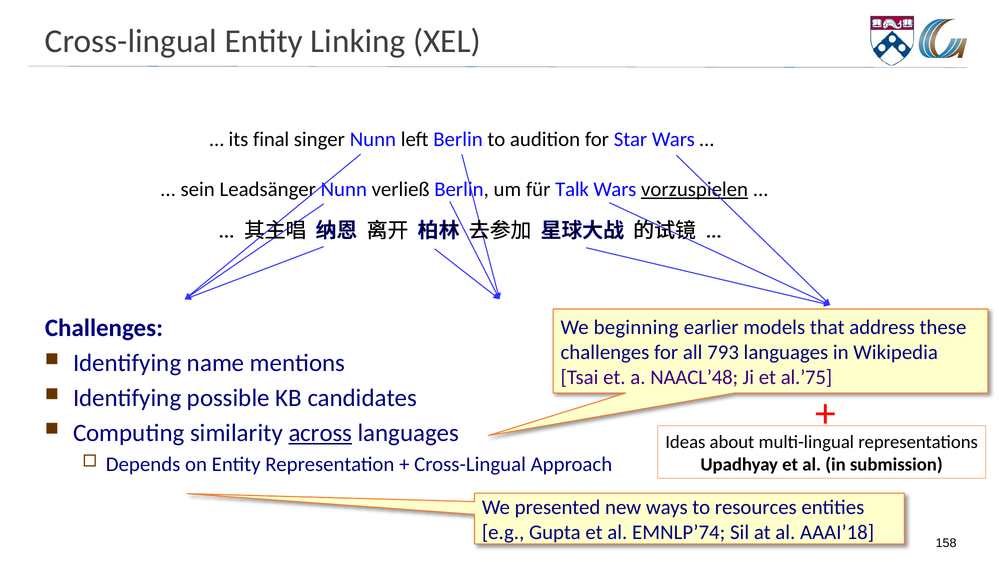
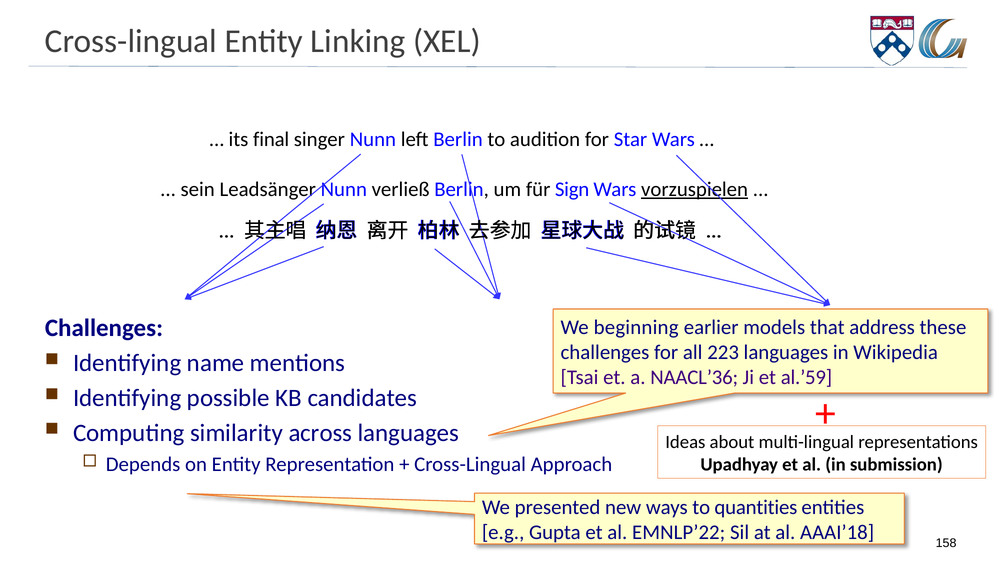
Talk: Talk -> Sign (572, 189)
793: 793 -> 223 (723, 352)
NAACL’48: NAACL’48 -> NAACL’36 (694, 377)
al.’75: al.’75 -> al.’59 (806, 377)
across underline: present -> none (320, 433)
resources: resources -> quantities (756, 507)
EMNLP’74: EMNLP’74 -> EMNLP’22 (679, 532)
